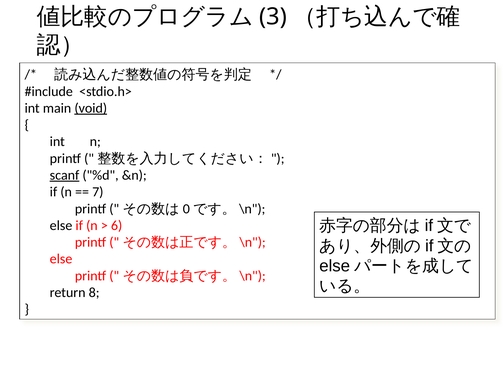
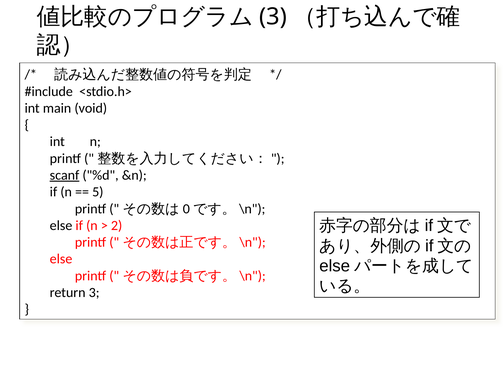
void underline: present -> none (91, 108)
7: 7 -> 5 (98, 192)
6: 6 -> 2 (117, 226)
return 8: 8 -> 3 (94, 293)
